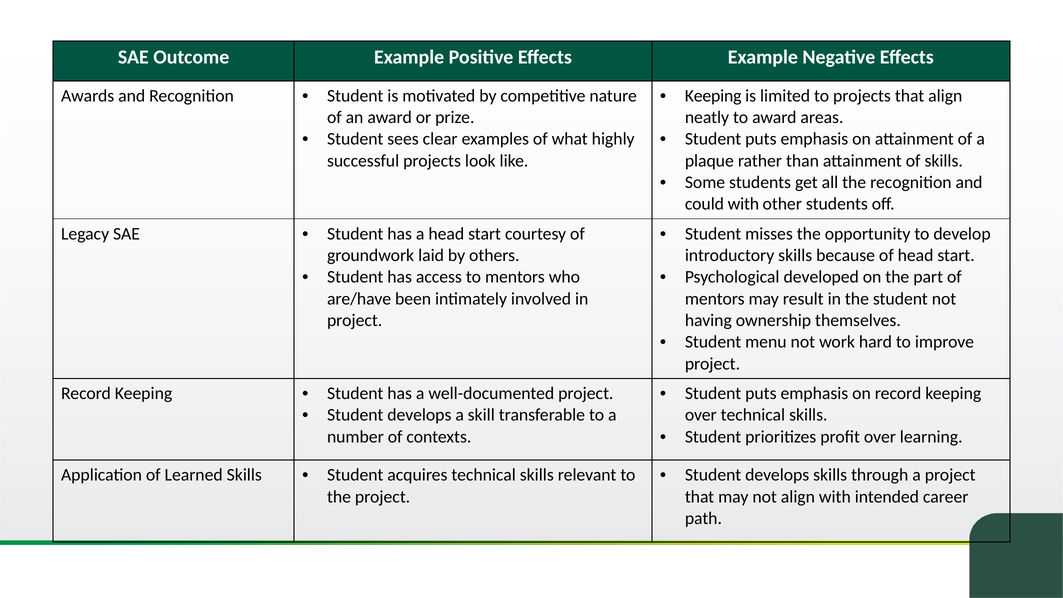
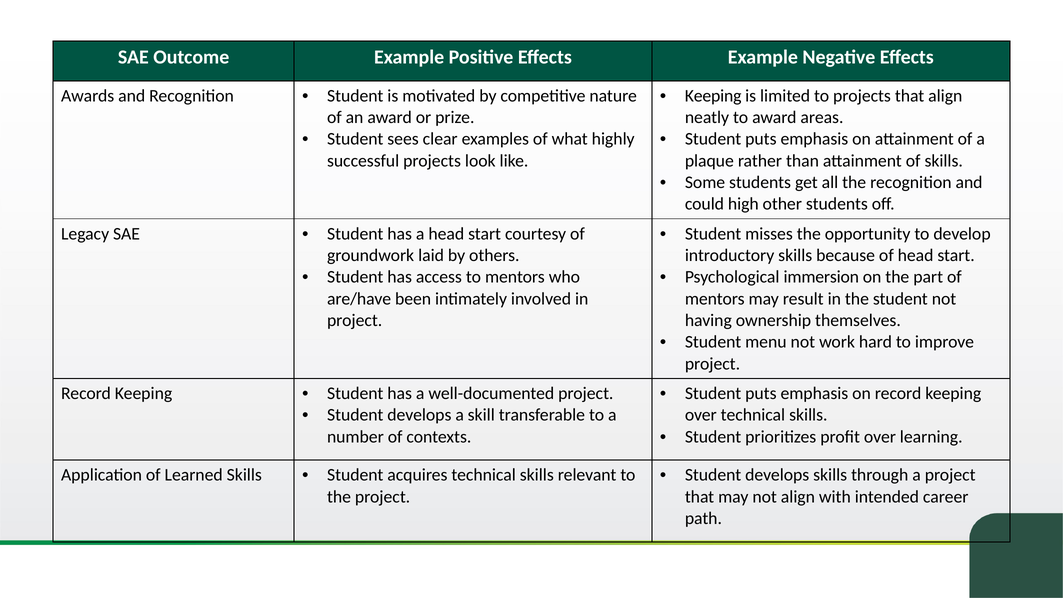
could with: with -> high (743, 204)
developed: developed -> immersion (821, 277)
